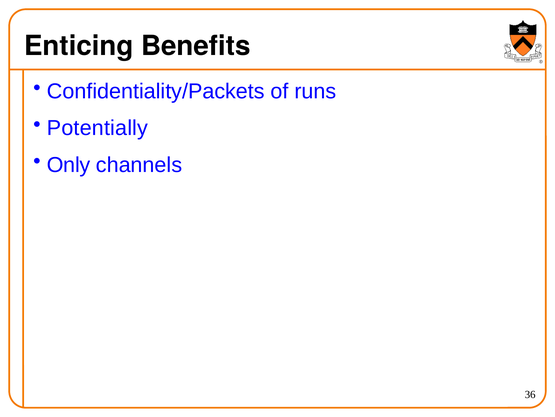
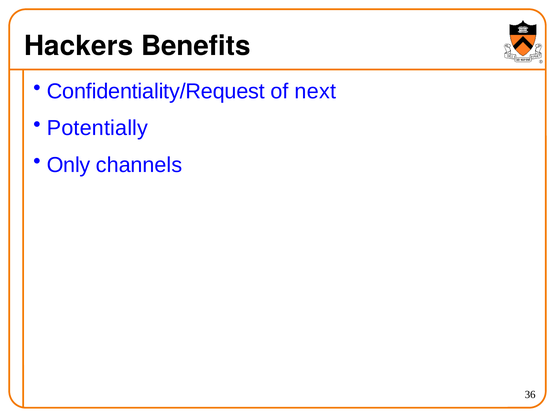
Enticing: Enticing -> Hackers (79, 46)
Confidentiality/Packets: Confidentiality/Packets -> Confidentiality/Request (156, 91)
runs: runs -> next (315, 91)
